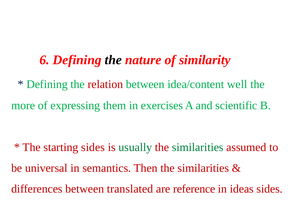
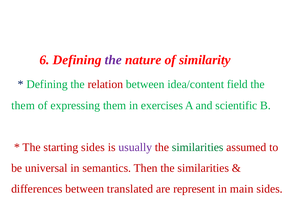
the colour: black -> purple (113, 60)
well: well -> field (237, 84)
more: more -> them (23, 106)
usually colour: green -> purple (135, 147)
reference: reference -> represent (194, 189)
ideas: ideas -> main (242, 189)
